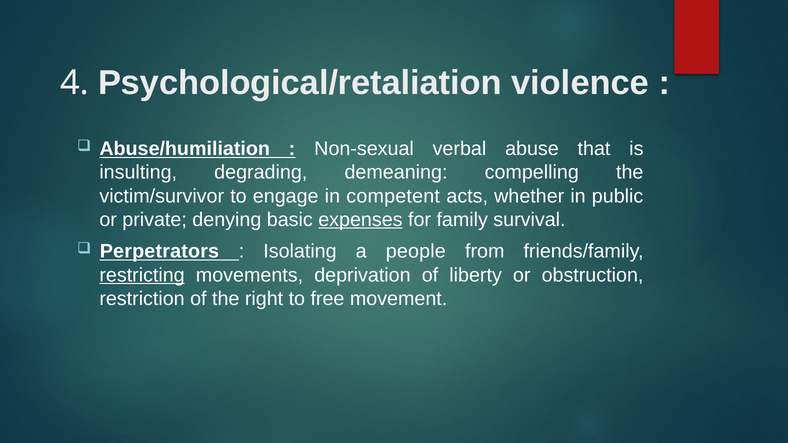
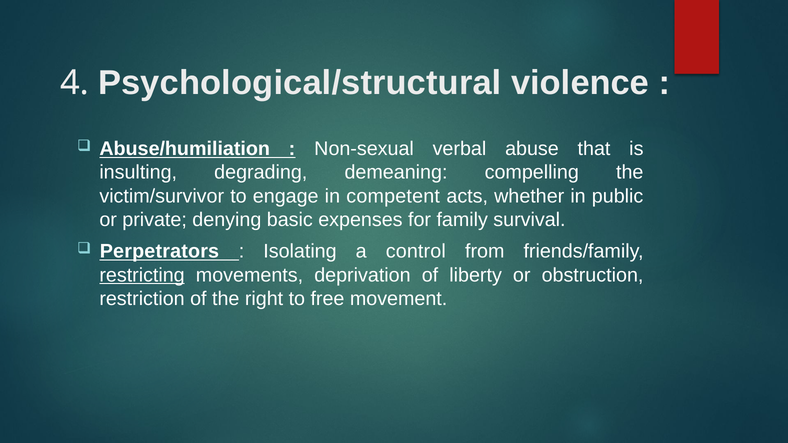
Psychological/retaliation: Psychological/retaliation -> Psychological/structural (300, 83)
expenses underline: present -> none (360, 220)
people: people -> control (416, 252)
